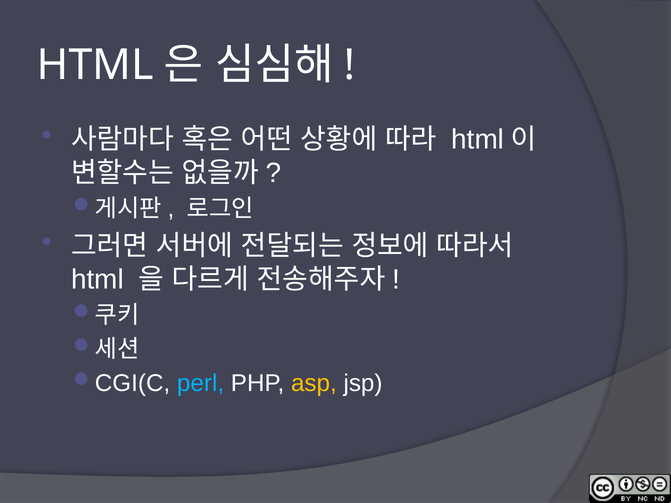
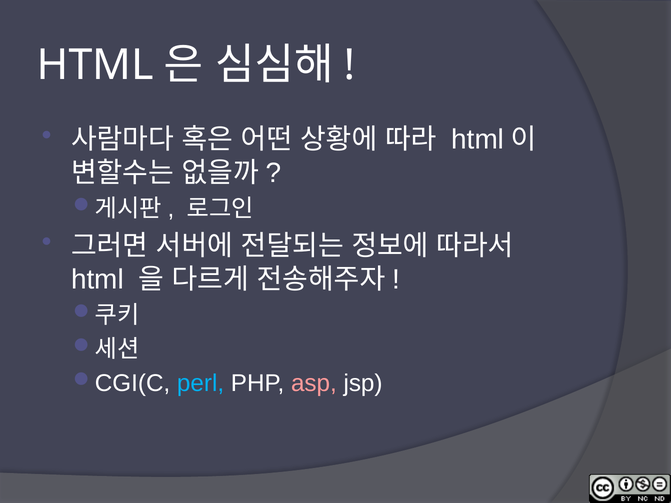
asp colour: yellow -> pink (314, 384)
